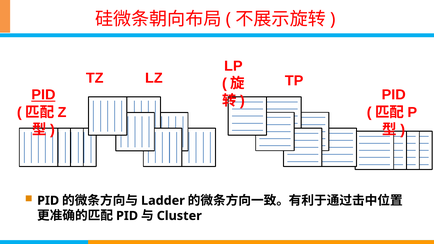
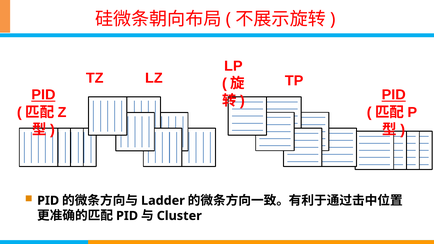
PID underline: none -> present (394, 95)
